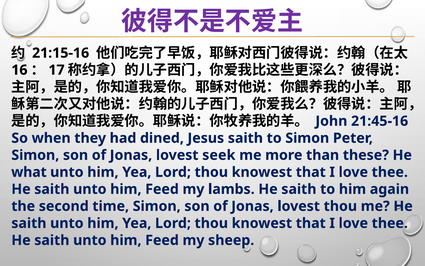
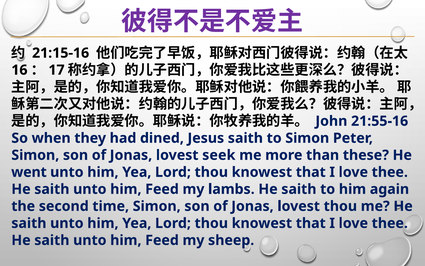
21:45-16: 21:45-16 -> 21:55-16 (380, 121)
what: what -> went (29, 172)
